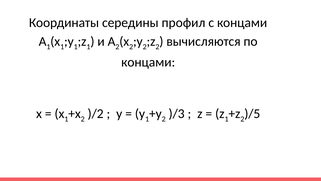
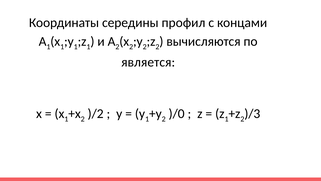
концами: концами -> является (148, 62)
)/3: )/3 -> )/0 (177, 114)
)/5: )/5 -> )/3 (252, 114)
